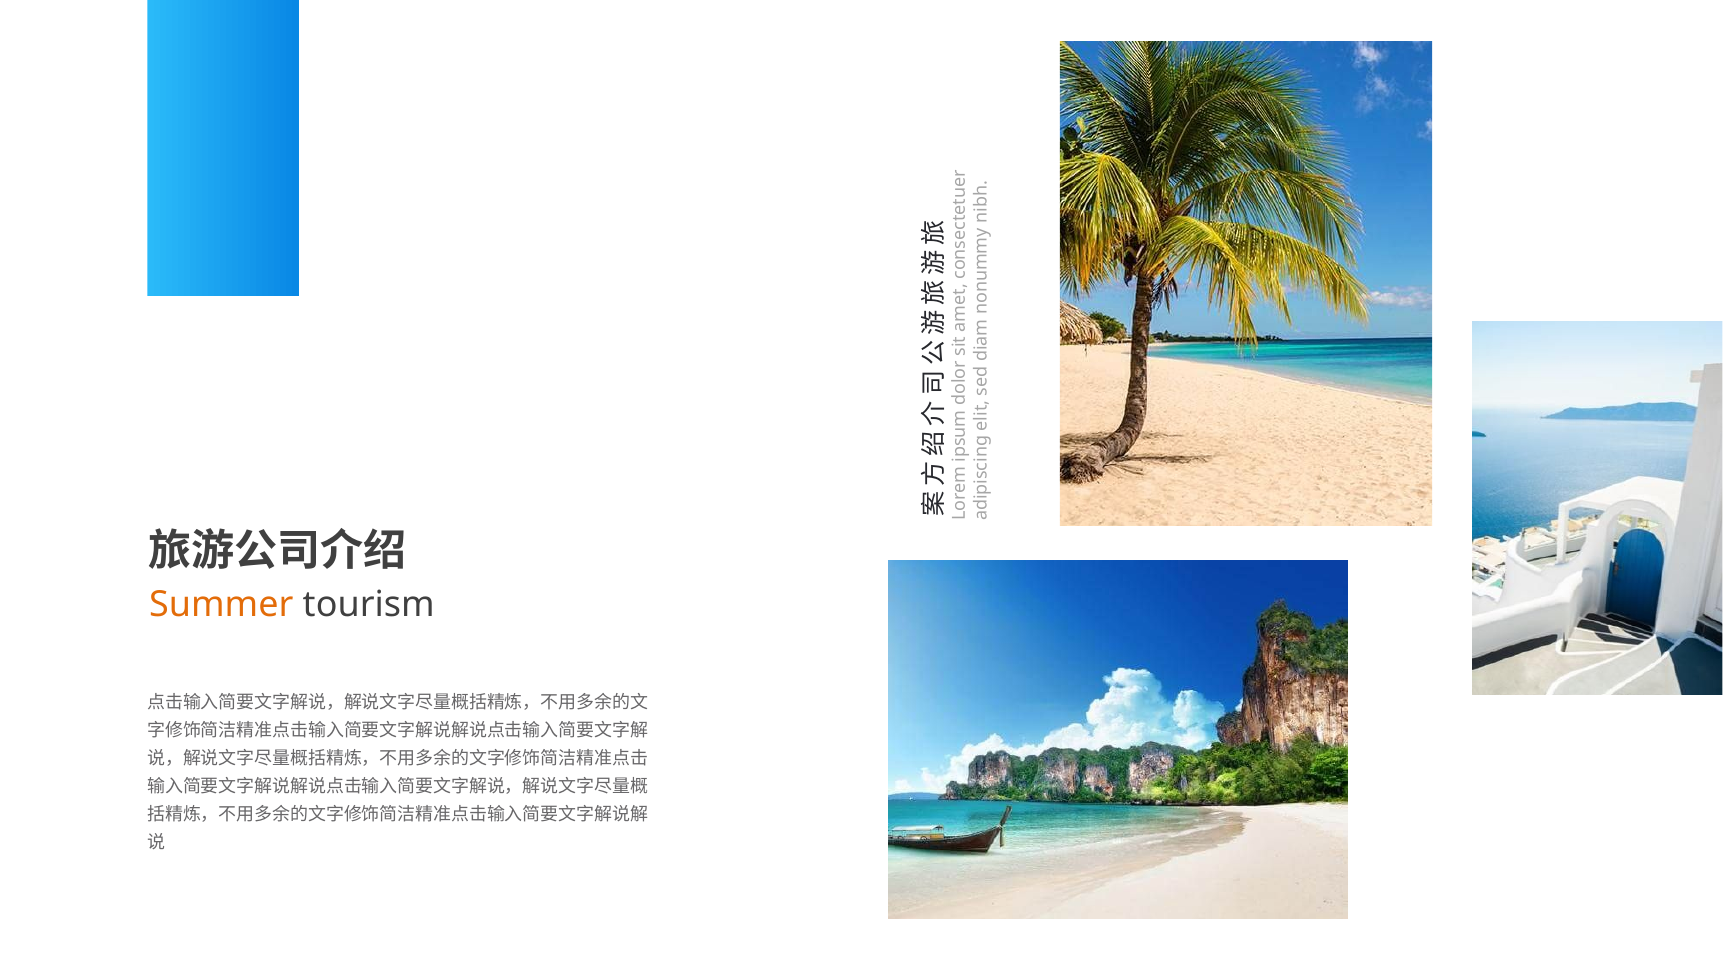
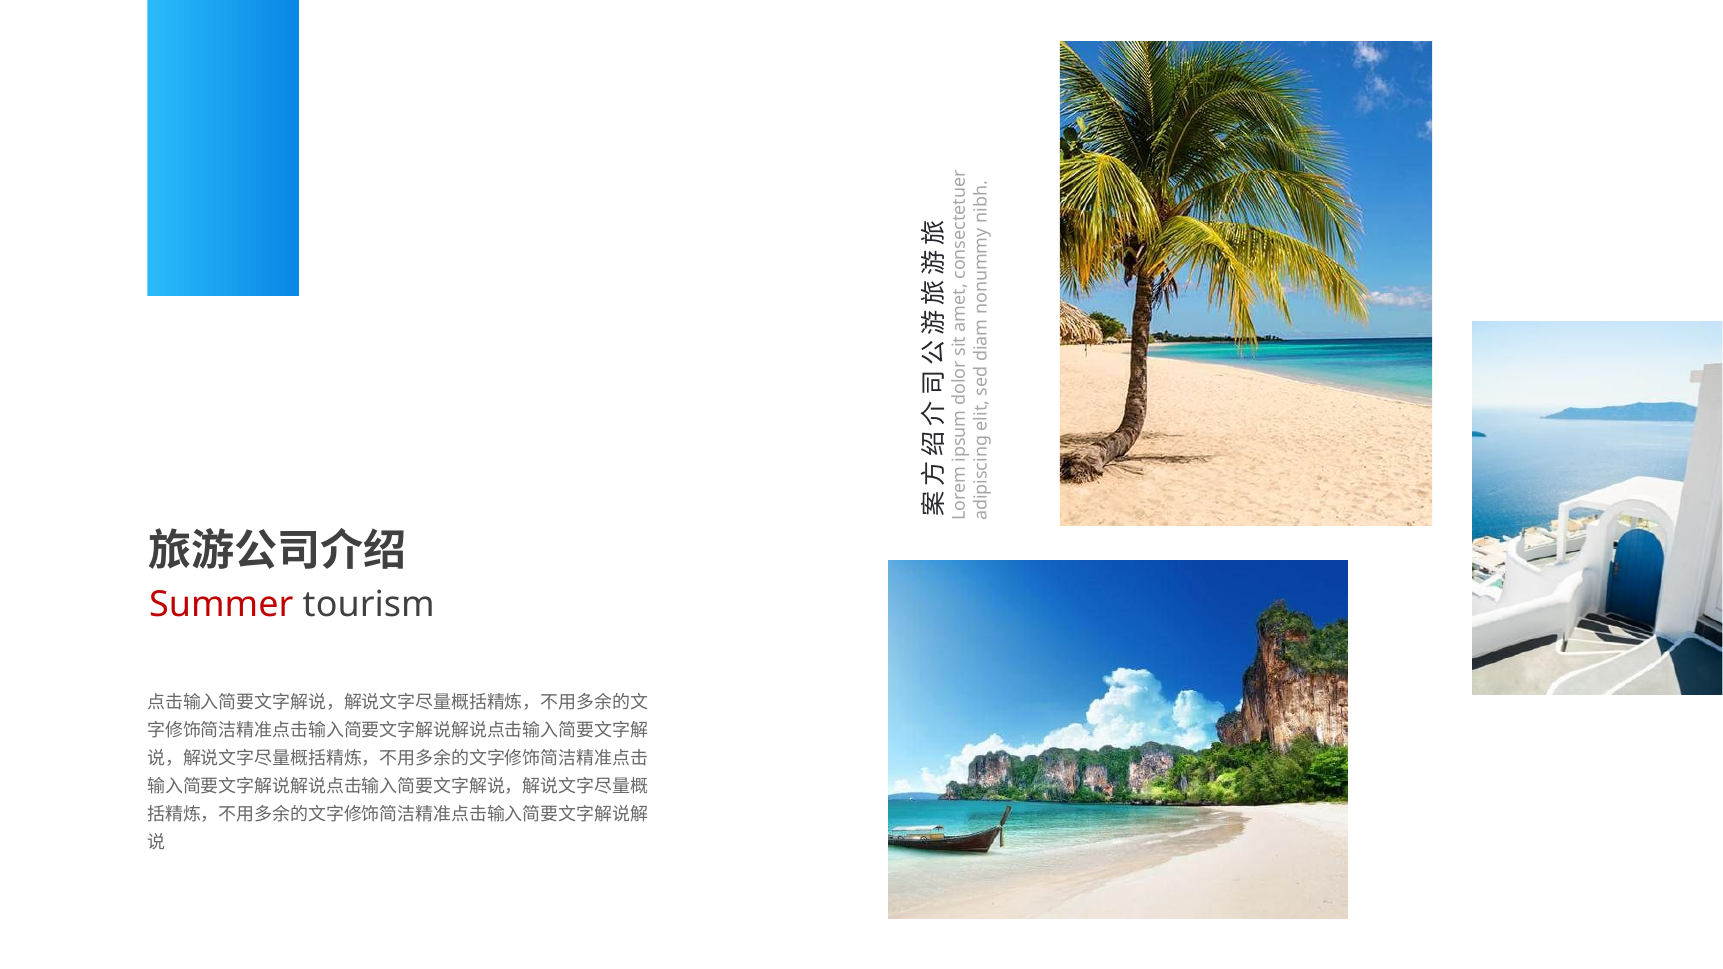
Summer colour: orange -> red (221, 604)
